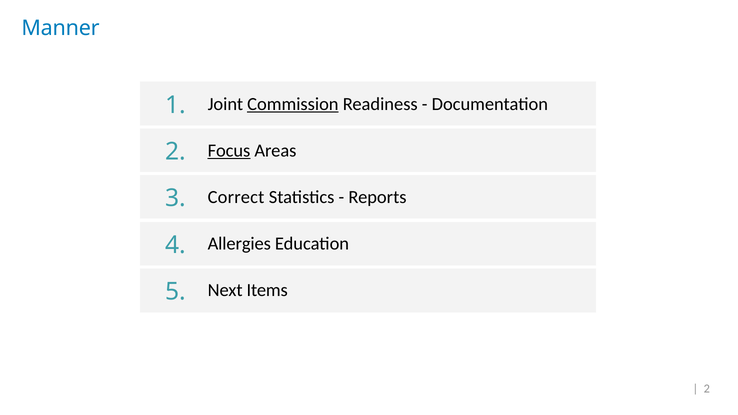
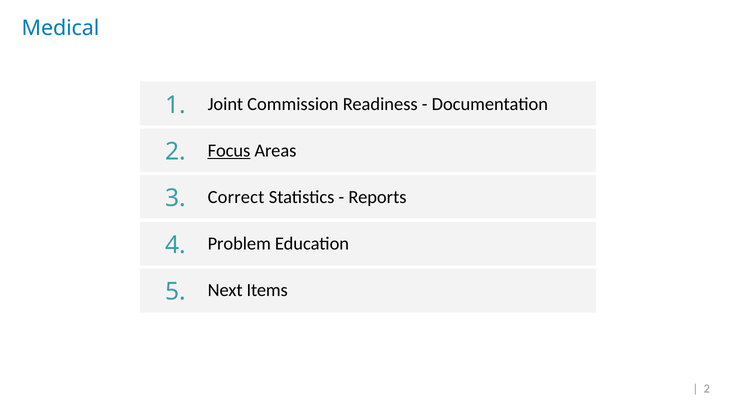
Manner: Manner -> Medical (60, 28)
Commission underline: present -> none (293, 104)
Allergies: Allergies -> Problem (239, 244)
